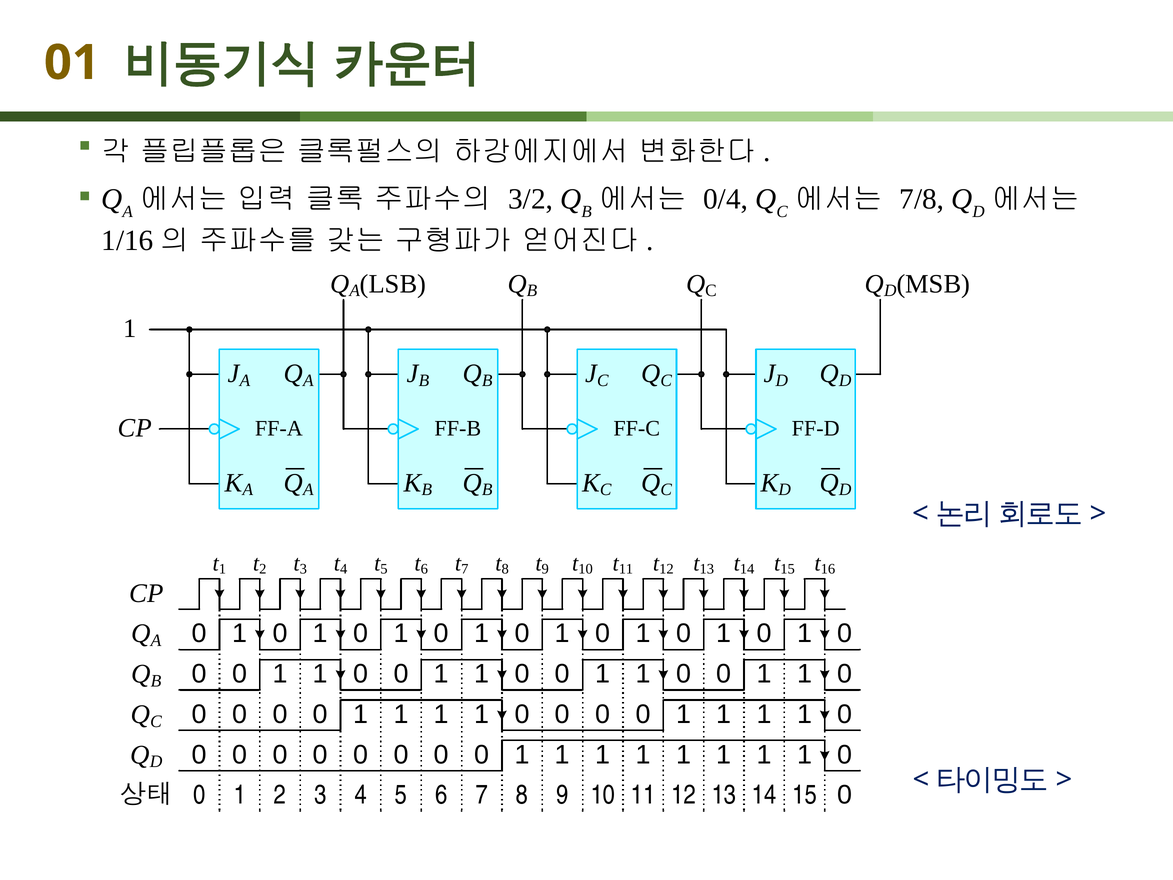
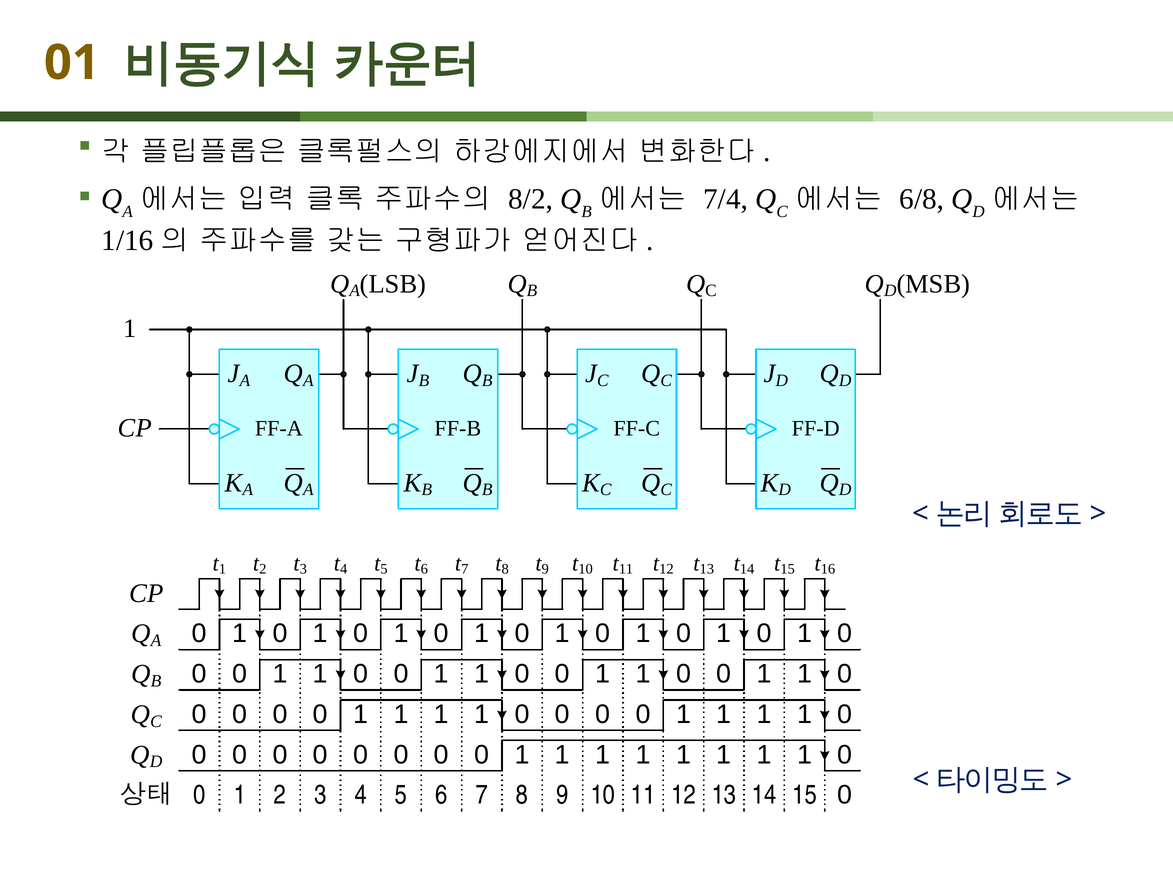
3/2: 3/2 -> 8/2 (531, 199)
0/4: 0/4 -> 7/4 (726, 199)
7/8: 7/8 -> 6/8 (922, 199)
